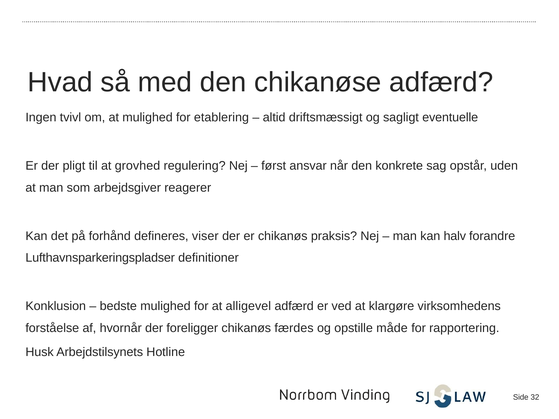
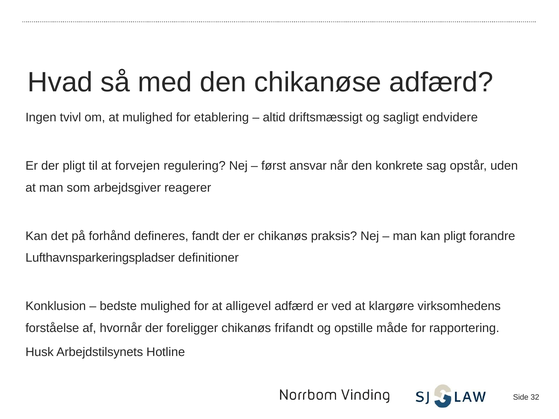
eventuelle: eventuelle -> endvidere (450, 118)
grovhed: grovhed -> forvejen (137, 166)
viser: viser -> fandt (205, 236)
kan halv: halv -> pligt (455, 236)
færdes: færdes -> frifandt (294, 328)
